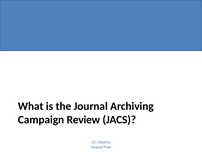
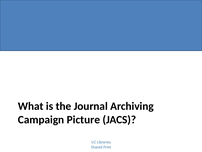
Review: Review -> Picture (83, 119)
